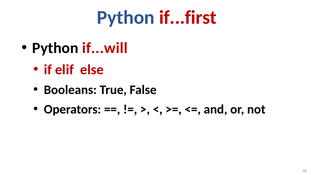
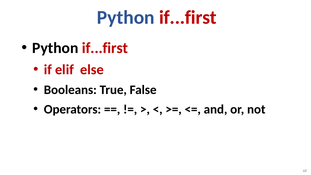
if...will: if...will -> if...first (105, 48)
